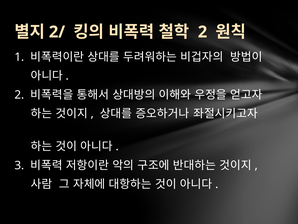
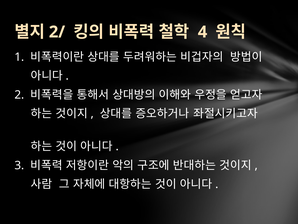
2: 2 -> 4 (203, 32)
